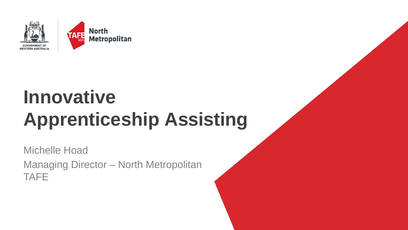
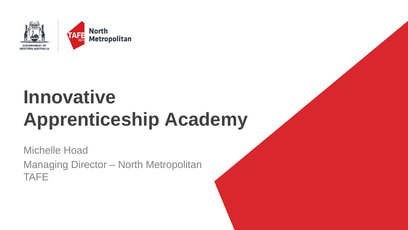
Assisting: Assisting -> Academy (206, 119)
